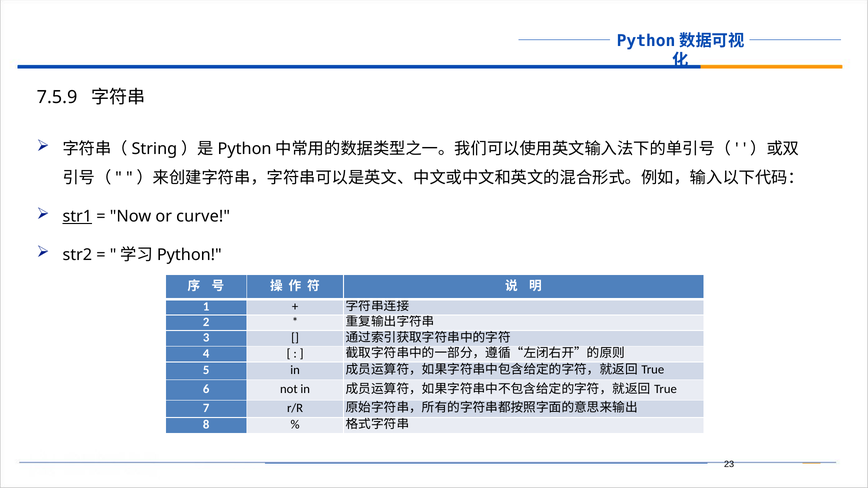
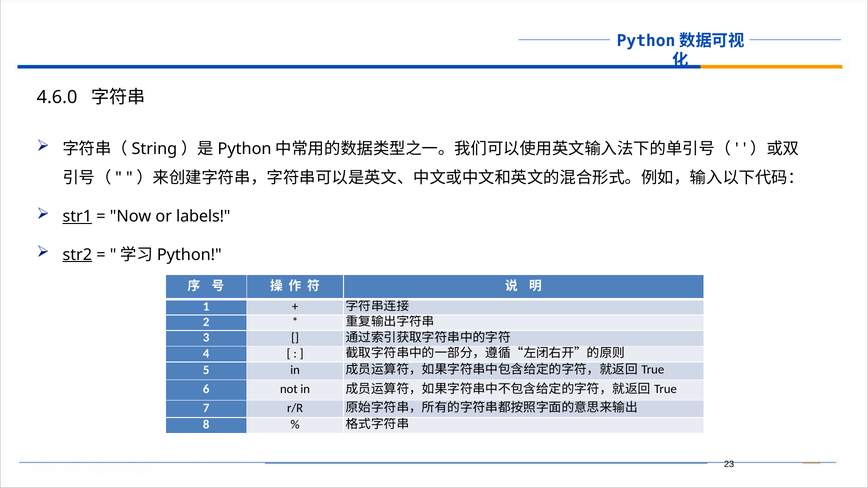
7.5.9: 7.5.9 -> 4.6.0 (57, 97)
curve: curve -> labels (203, 216)
str2 underline: none -> present (77, 255)
